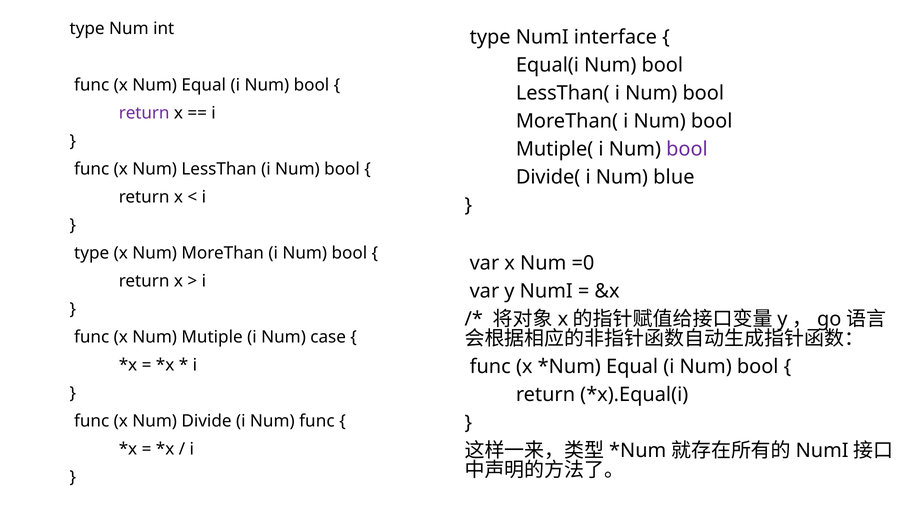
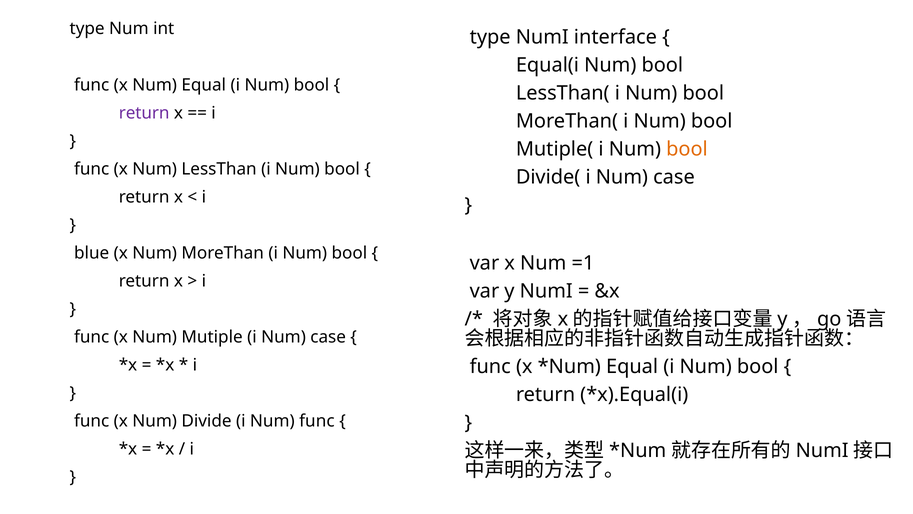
bool colour: purple -> orange (687, 149)
Divide( i Num blue: blue -> case (674, 177)
type: type -> blue (92, 253)
=0: =0 -> =1 (583, 263)
